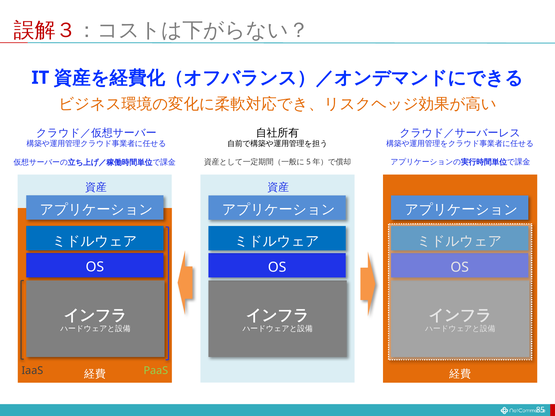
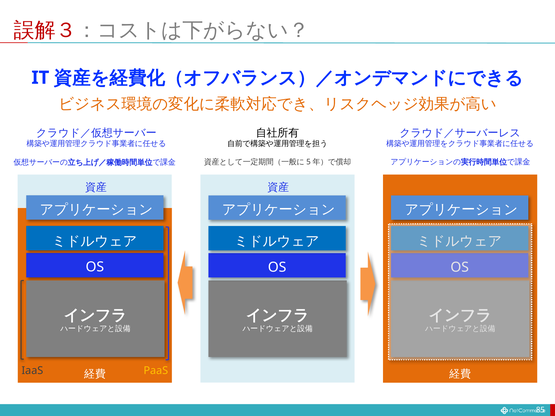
PaaS colour: light green -> yellow (156, 371)
